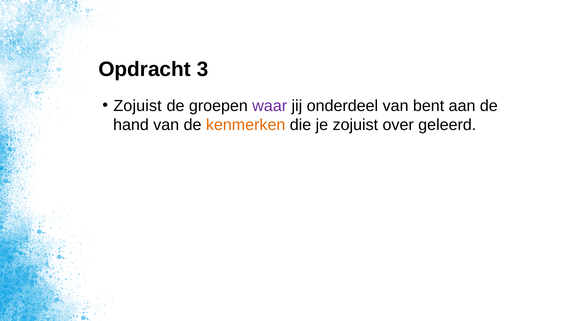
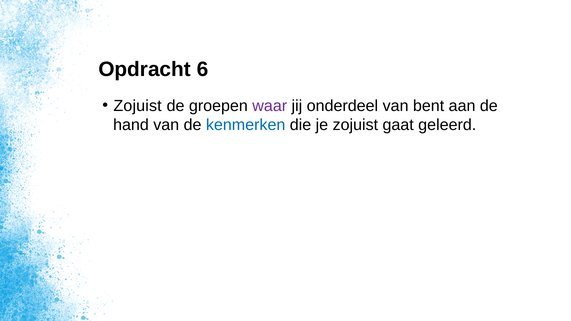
3: 3 -> 6 (202, 70)
kenmerken colour: orange -> blue (246, 125)
over: over -> gaat (398, 125)
